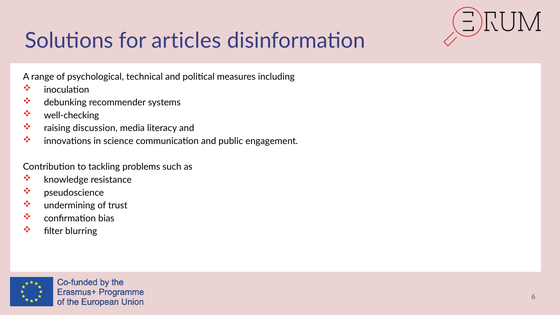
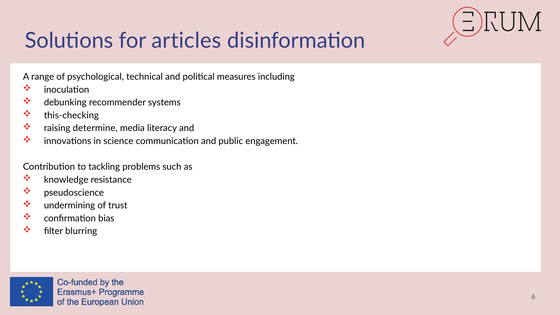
well-checking: well-checking -> this-checking (71, 115)
discussion: discussion -> determine (95, 128)
